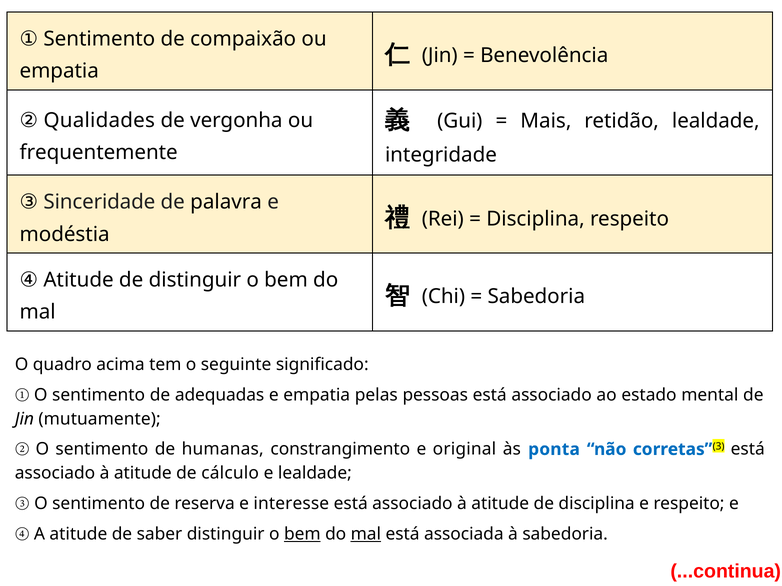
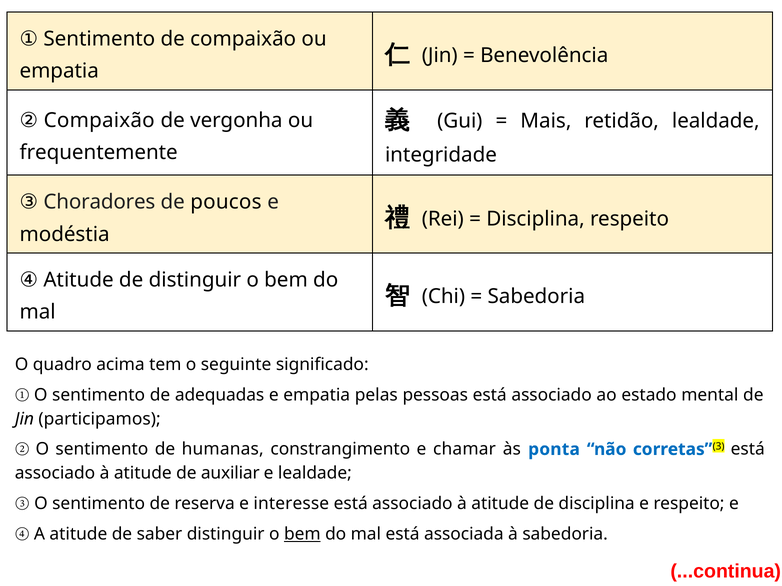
② Qualidades: Qualidades -> Compaixão (99, 121)
Sinceridade: Sinceridade -> Choradores (99, 202)
palavra: palavra -> poucos (226, 202)
mutuamente: mutuamente -> participamos (100, 419)
original: original -> chamar (464, 450)
cálculo: cálculo -> auxiliar (230, 474)
mal underline: present -> none (366, 535)
